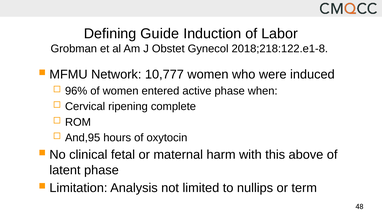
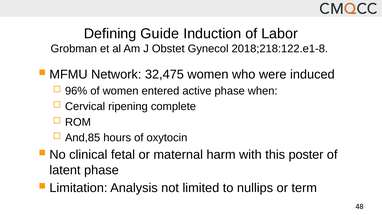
10,777: 10,777 -> 32,475 (164, 74)
And,95: And,95 -> And,85 (83, 138)
above: above -> poster (306, 155)
